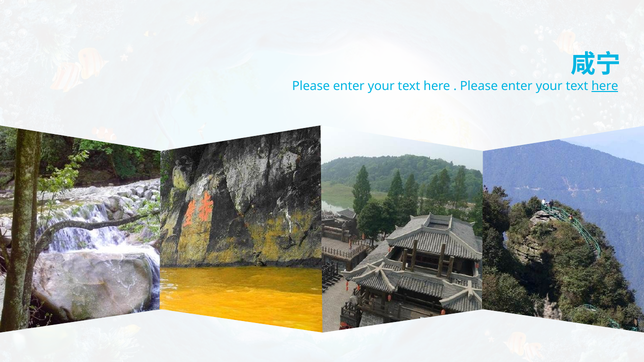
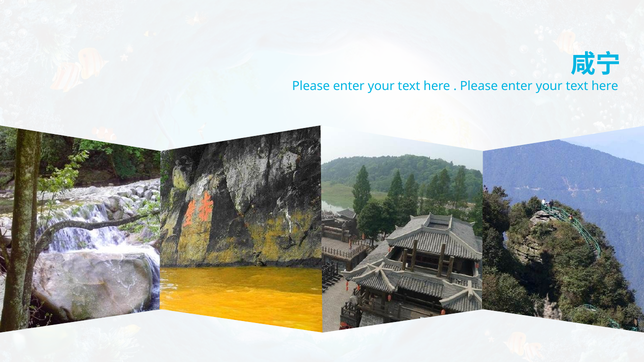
here underline: present -> none (605, 86)
